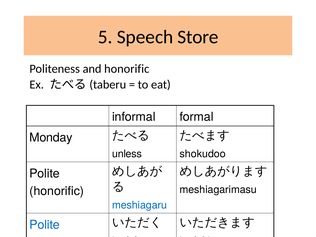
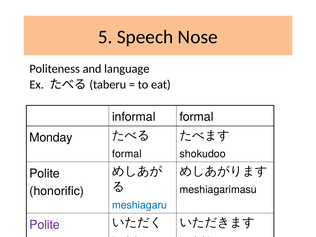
Store: Store -> Nose (198, 37)
and honorific: honorific -> language (127, 69)
unless: unless -> formal (127, 154)
Polite colour: blue -> purple (45, 225)
